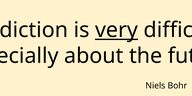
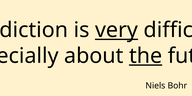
the underline: none -> present (146, 56)
